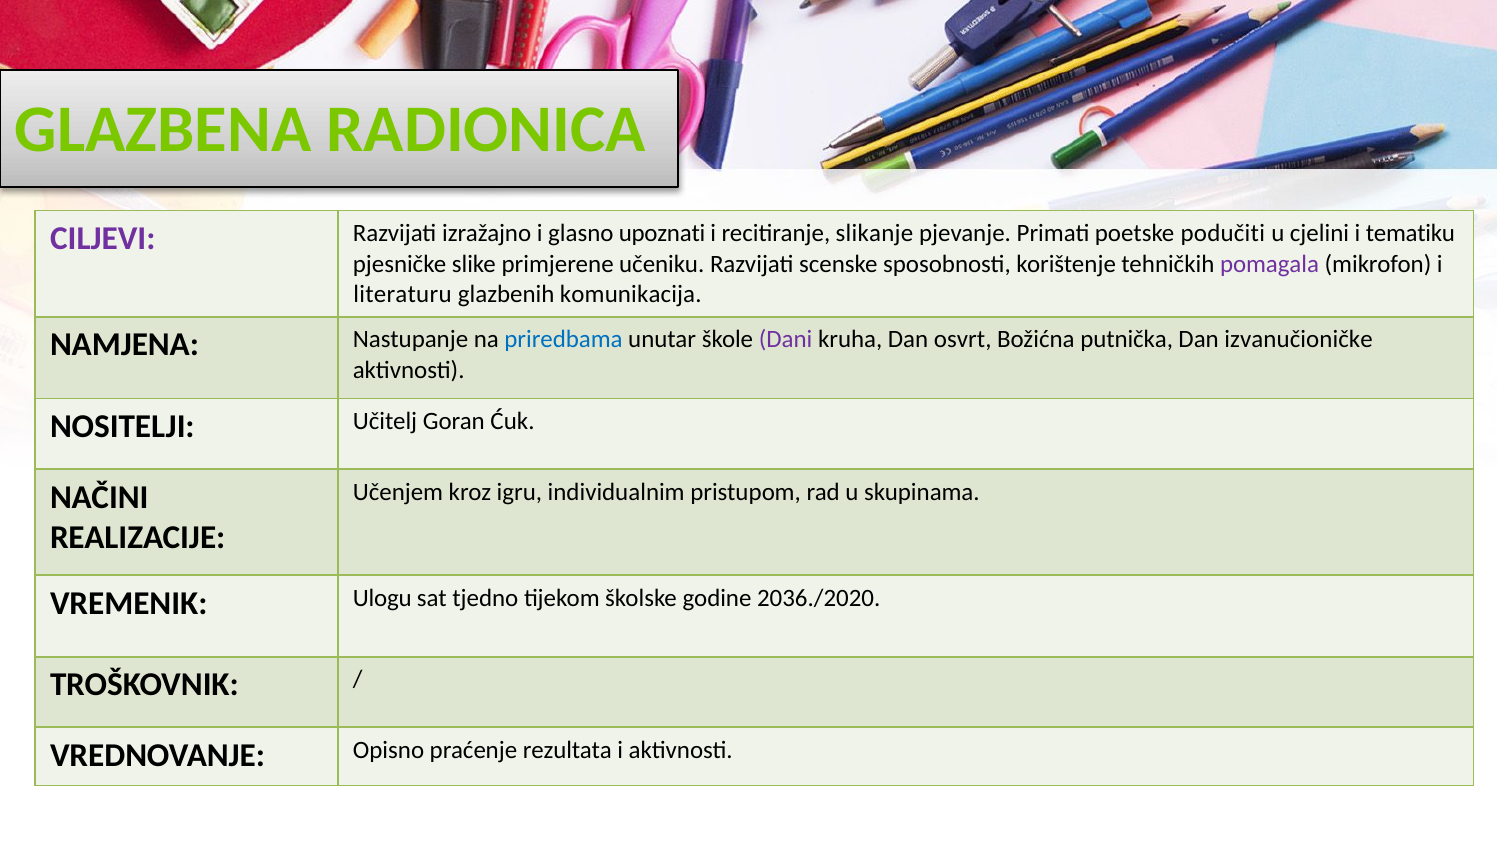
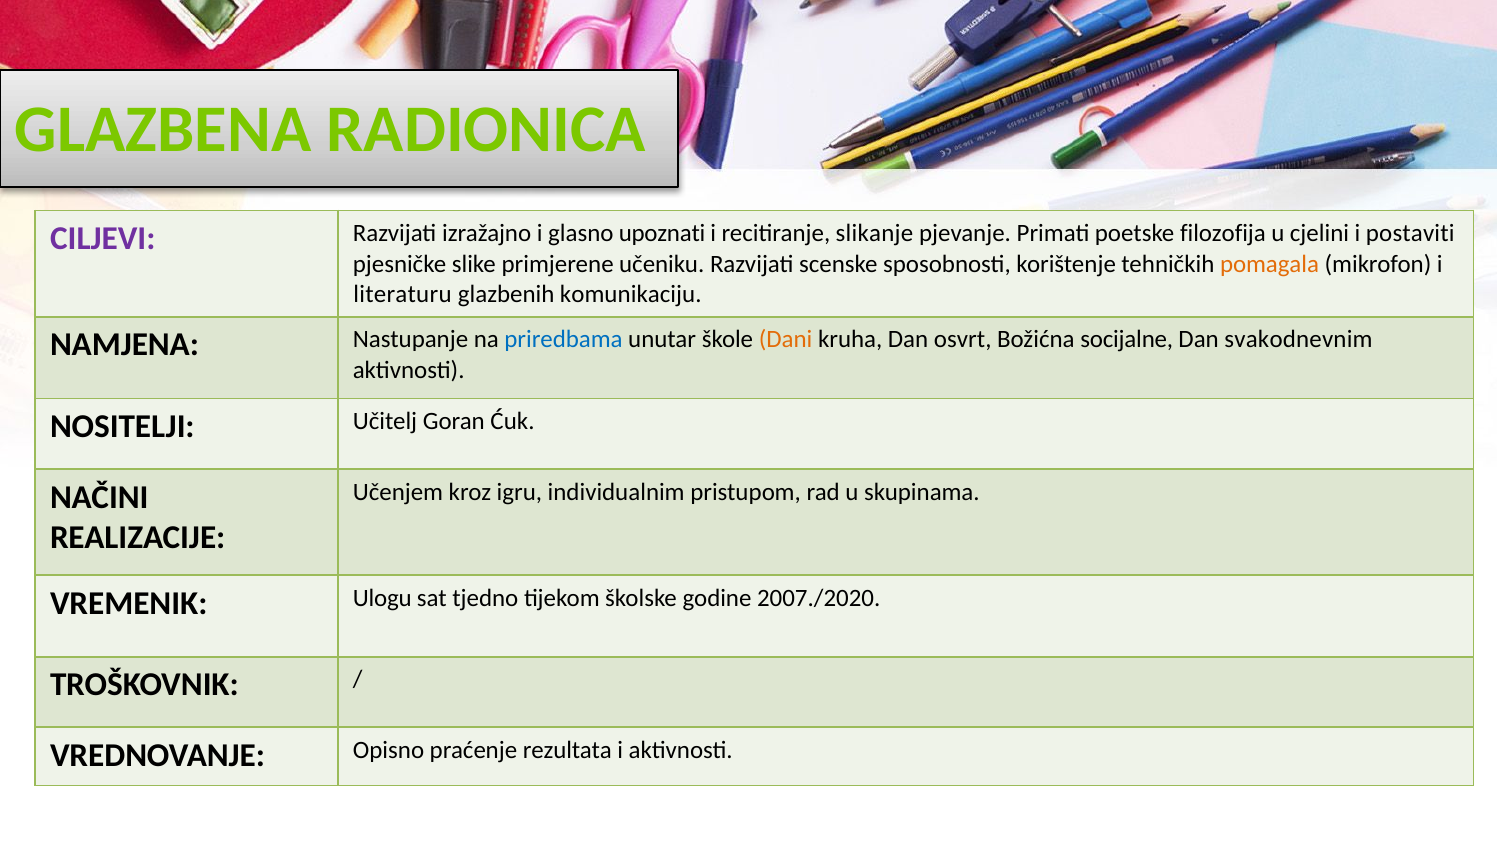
podučiti: podučiti -> filozofija (1223, 233)
tematiku: tematiku -> postaviti (1410, 233)
pomagala colour: purple -> orange (1269, 264)
komunikacija: komunikacija -> komunikaciju (631, 294)
Dani colour: purple -> orange (786, 340)
putnička: putnička -> socijalne (1127, 340)
izvanučioničke: izvanučioničke -> svakodnevnim (1299, 340)
2036./2020: 2036./2020 -> 2007./2020 (819, 598)
